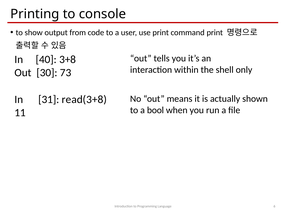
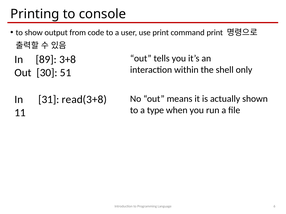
40: 40 -> 89 (46, 60)
73: 73 -> 51 (66, 73)
bool: bool -> type (155, 110)
